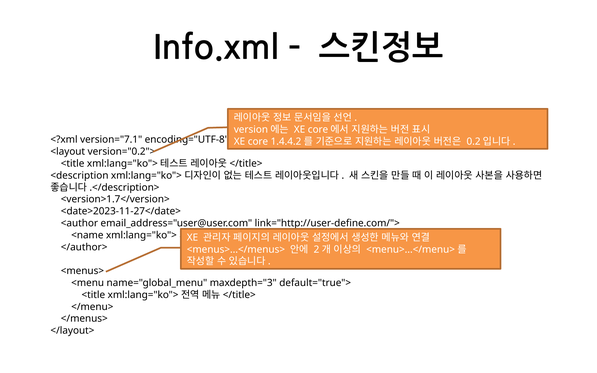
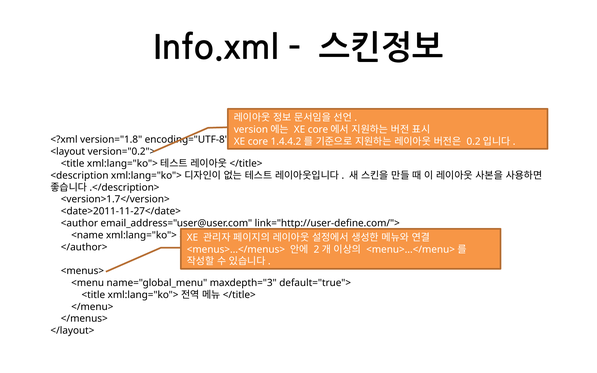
version="7.1: version="7.1 -> version="1.8 (111, 140)
<date>2023-11-27</date>: <date>2023-11-27</date> -> <date>2011-11-27</date> (121, 211)
